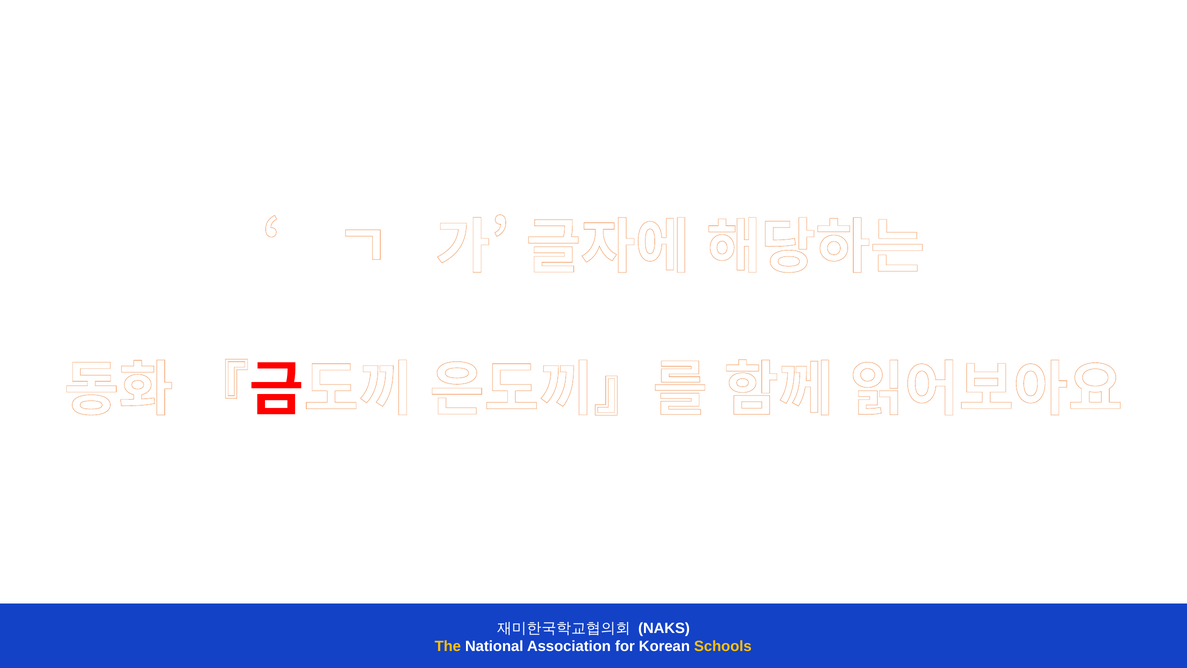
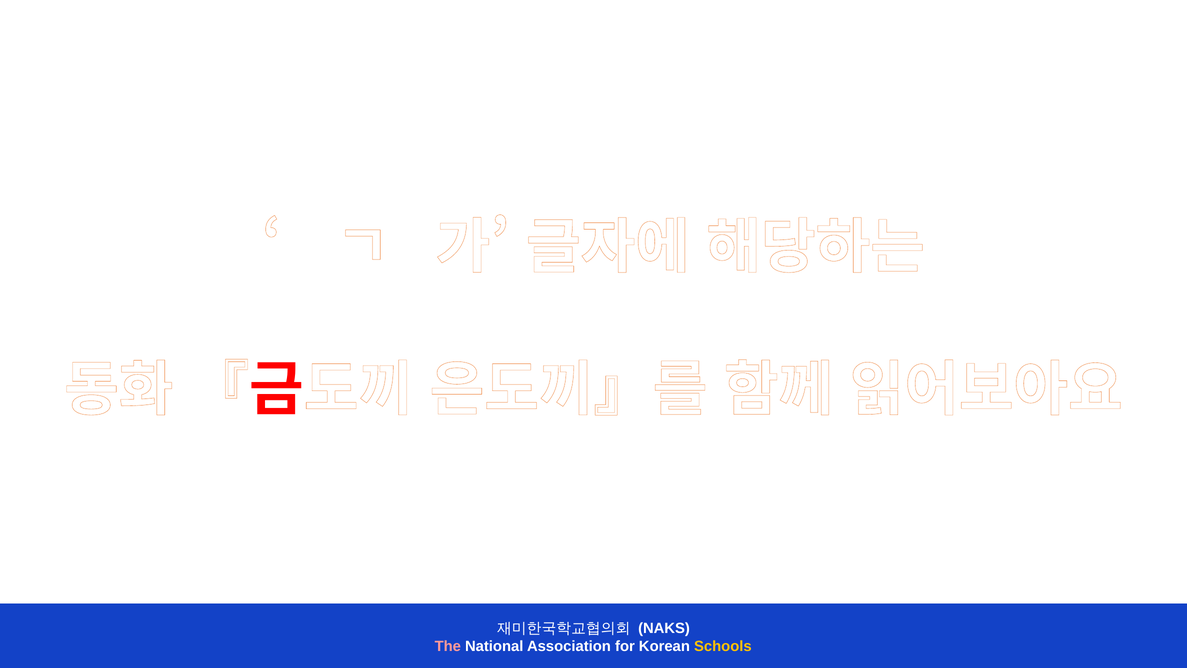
The colour: yellow -> pink (448, 646)
